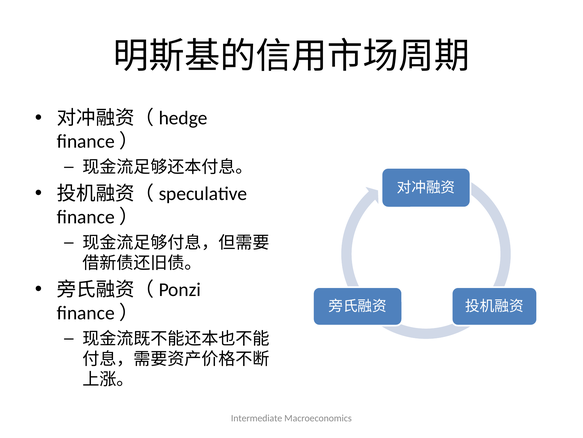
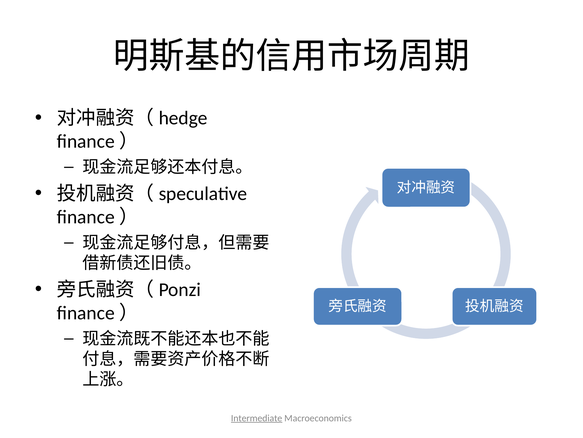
Intermediate underline: none -> present (257, 417)
